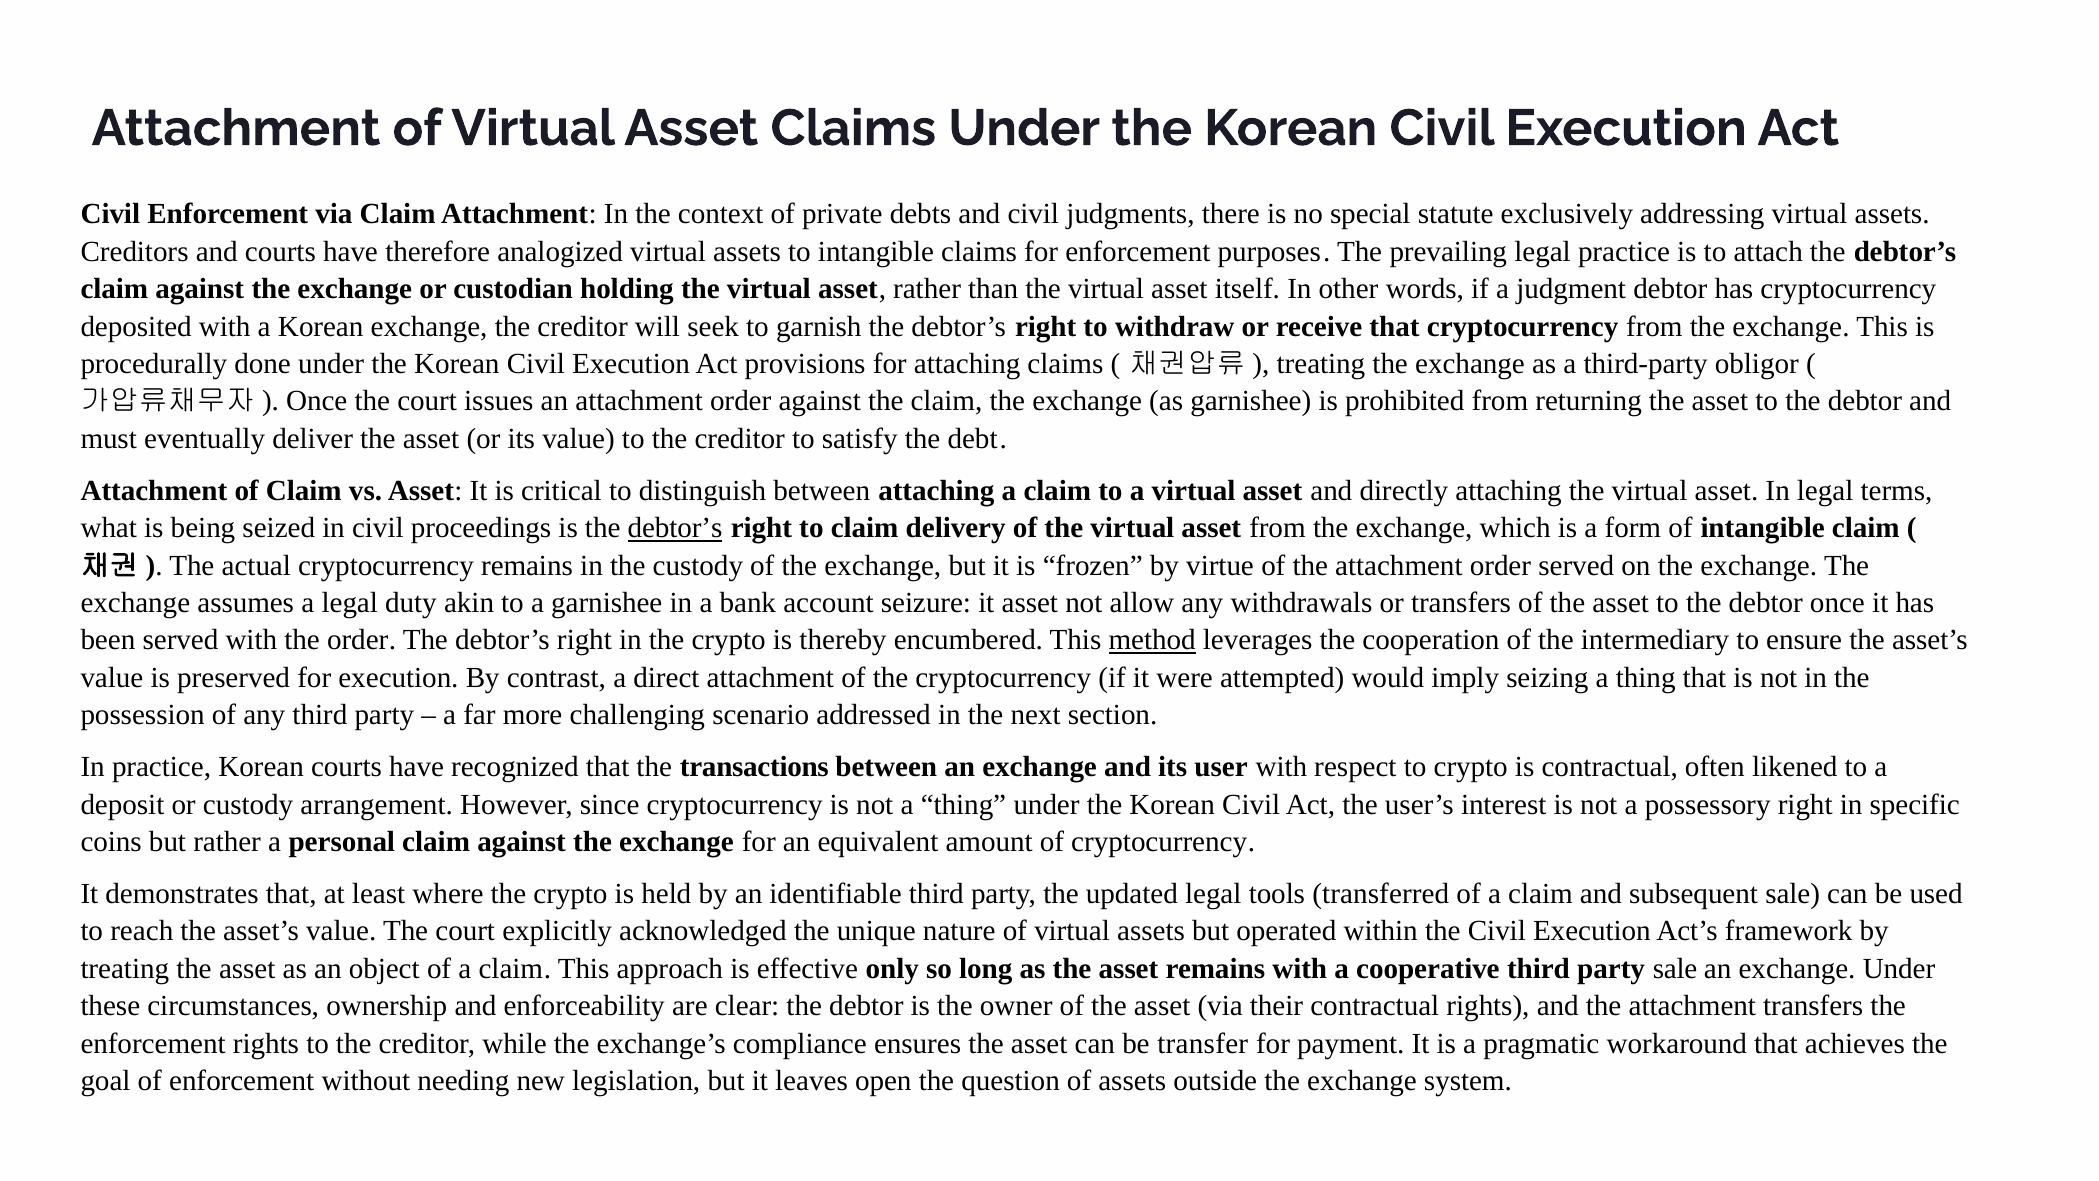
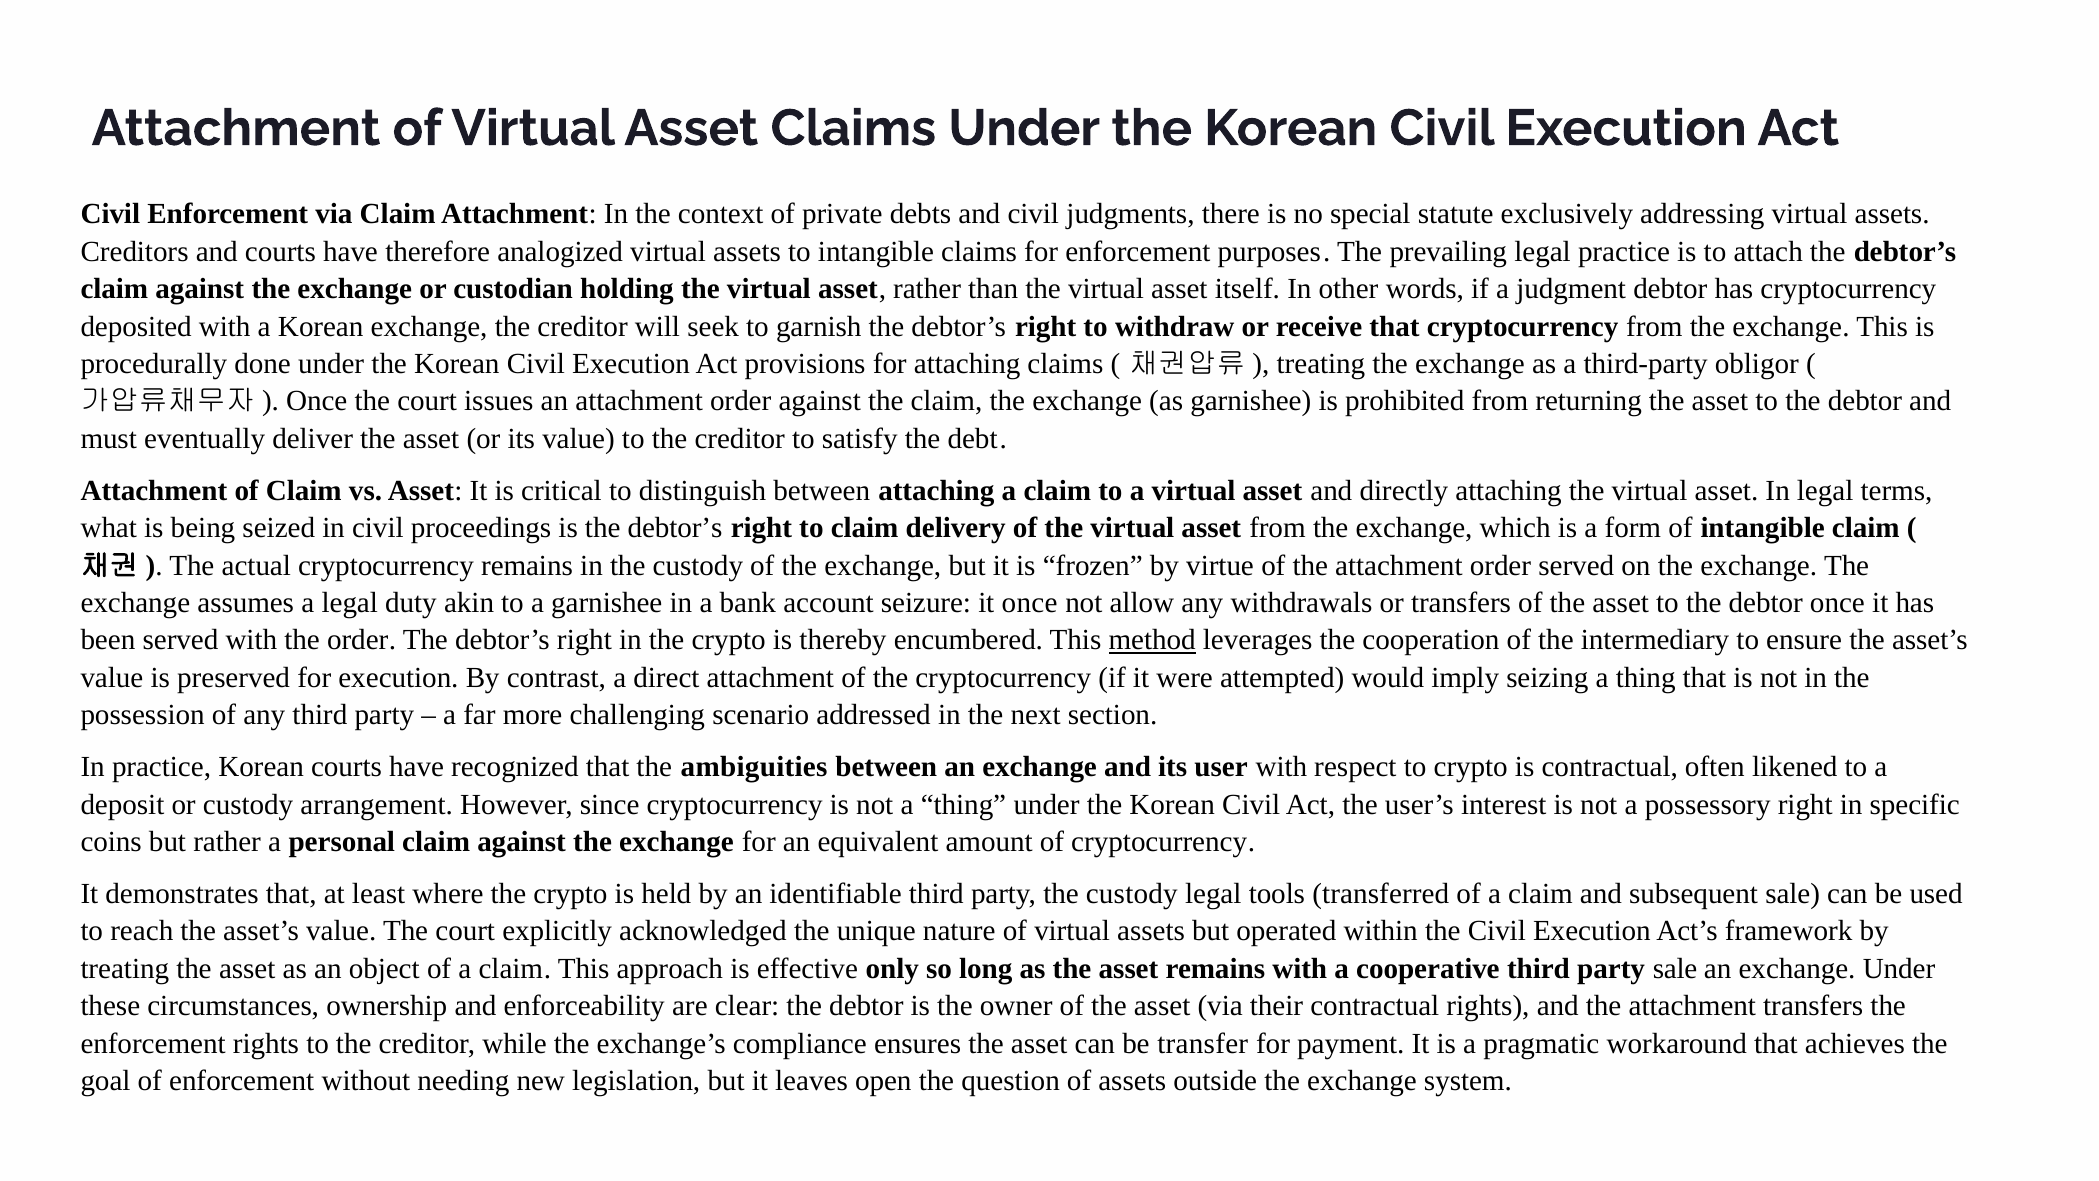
debtor’s underline: present -> none (675, 528)
it asset: asset -> once (1030, 603)
transactions: transactions -> ambiguities (754, 767)
party the updated: updated -> custody (1132, 894)
